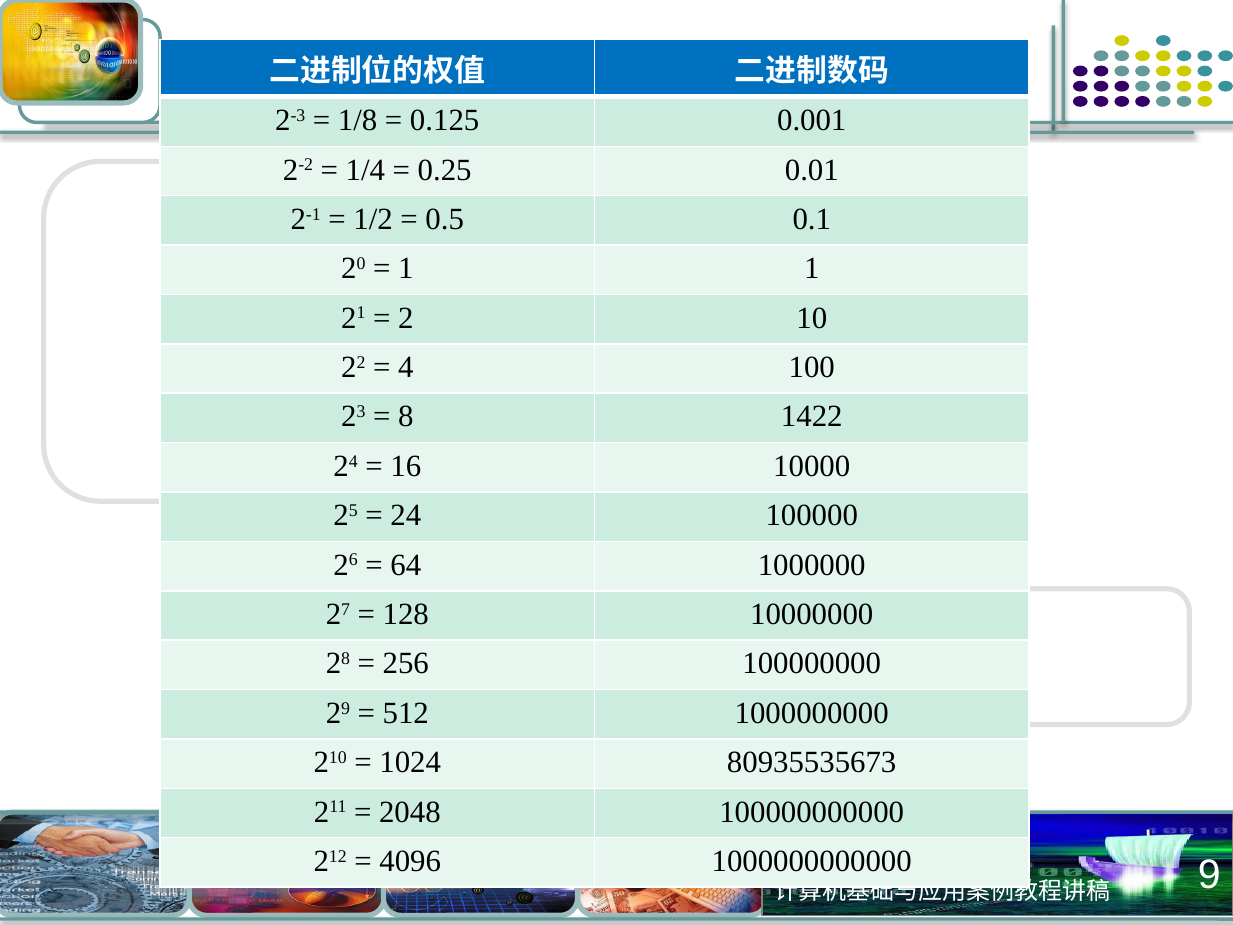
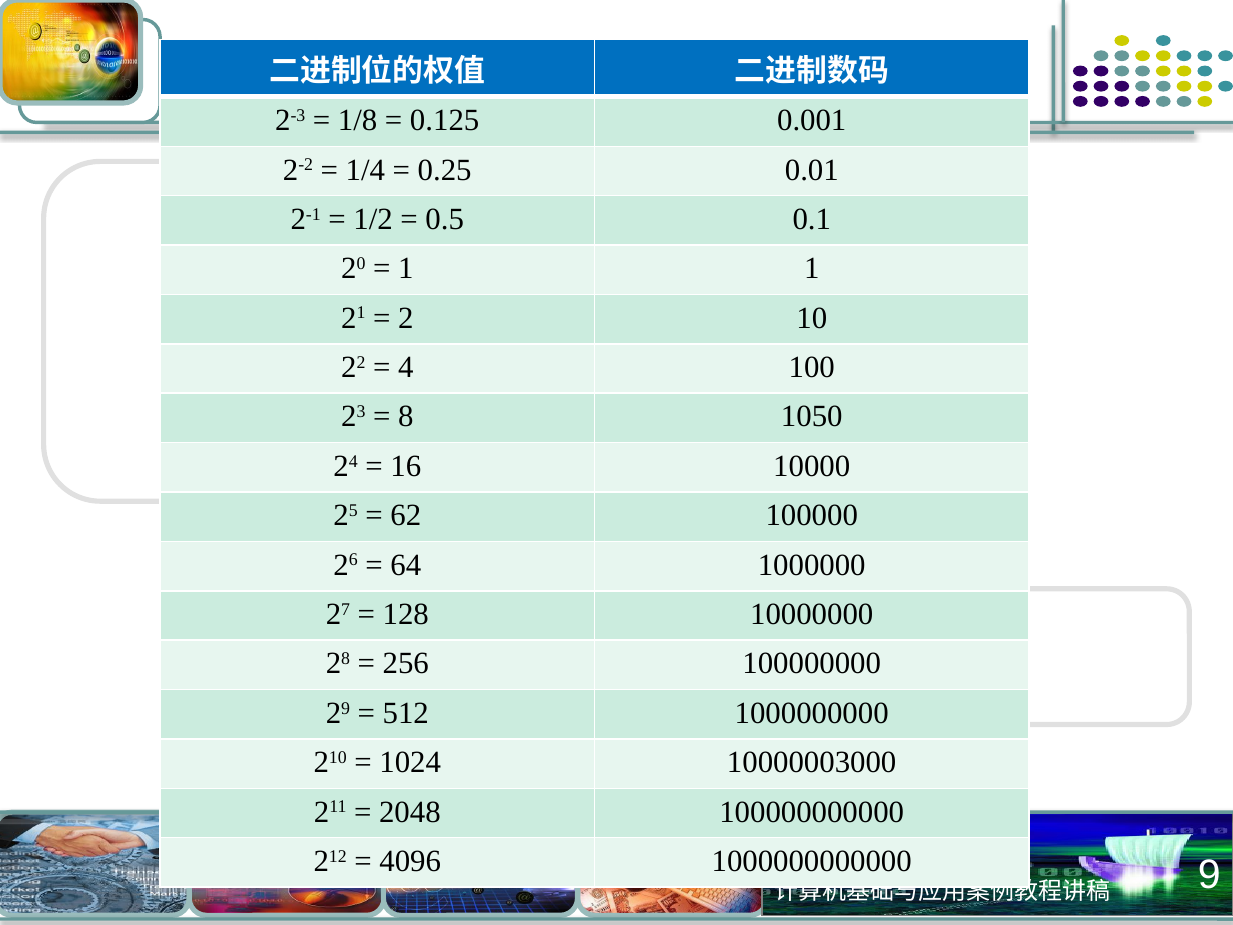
1422: 1422 -> 1050 (812, 417)
24: 24 -> 62 (406, 515)
80935535673: 80935535673 -> 10000003000 (812, 762)
